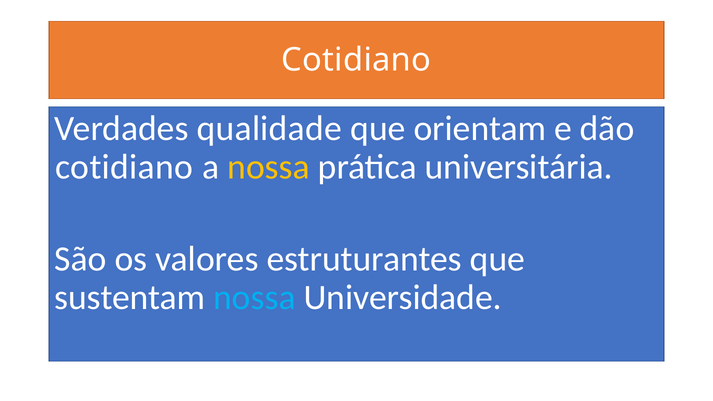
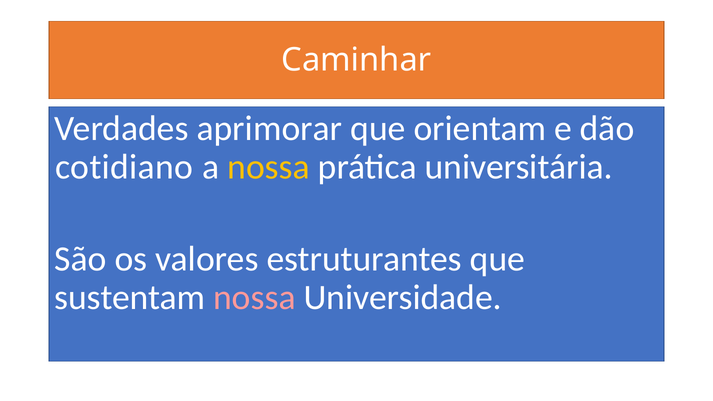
Cotidiano: Cotidiano -> Caminhar (356, 60)
qualidade: qualidade -> aprimorar (269, 128)
nossa colour: light blue -> pink (254, 297)
